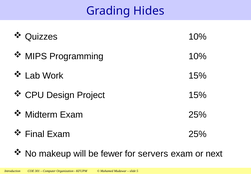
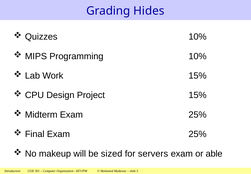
fewer: fewer -> sized (112, 153)
next: next -> able (214, 153)
